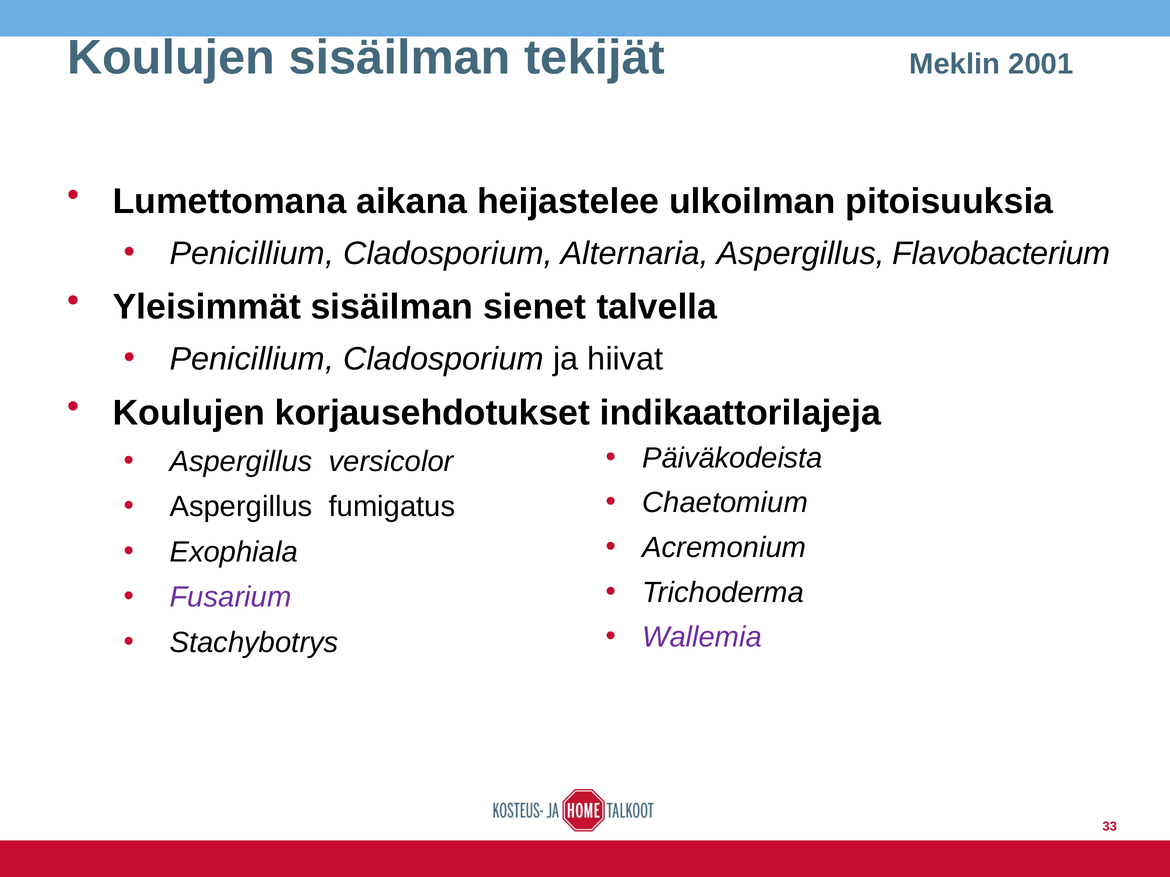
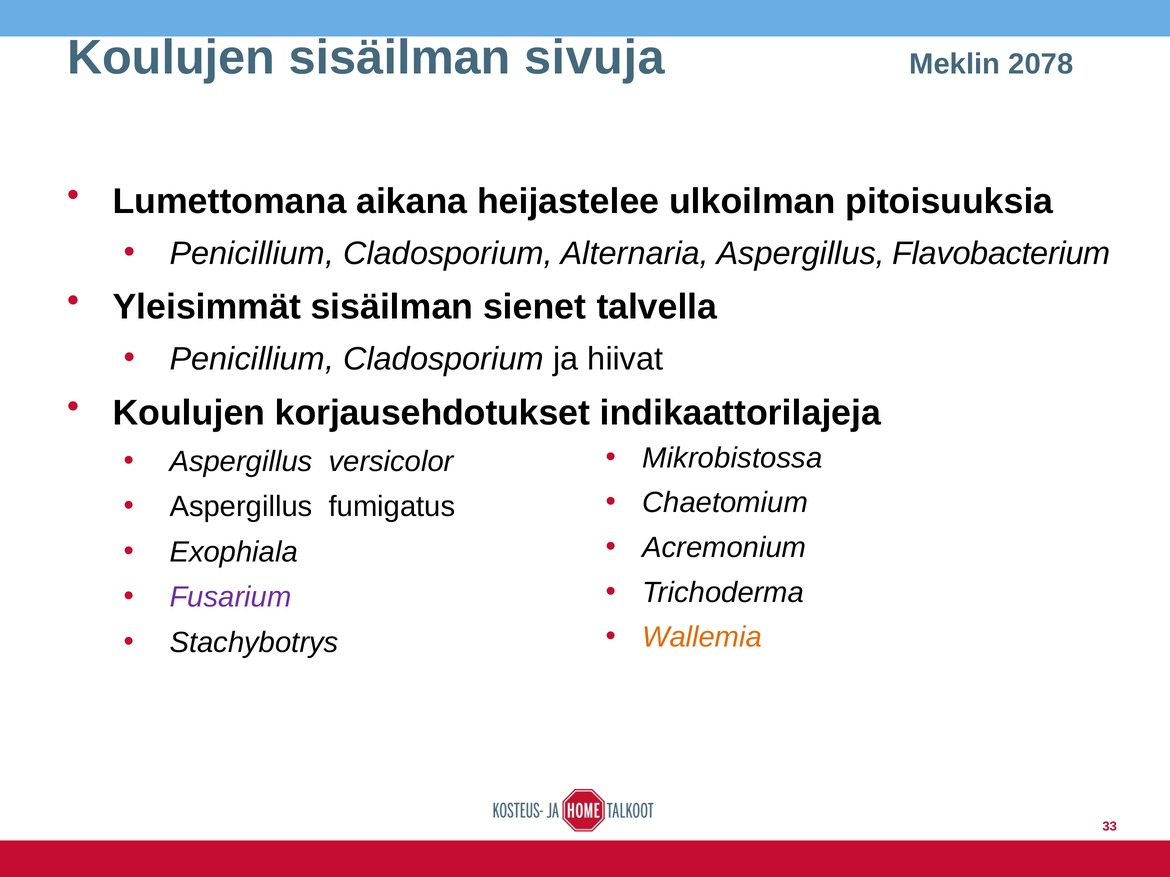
tekijät: tekijät -> sivuja (594, 58)
2001: 2001 -> 2078 (1041, 64)
Päiväkodeista: Päiväkodeista -> Mikrobistossa (732, 458)
Wallemia colour: purple -> orange (702, 638)
